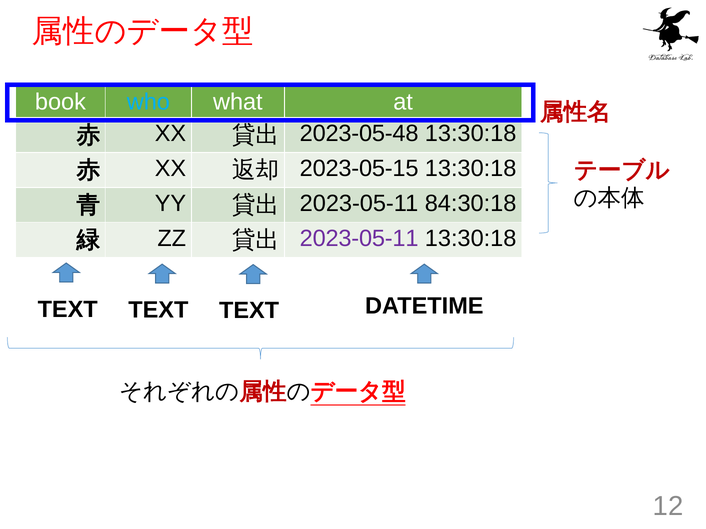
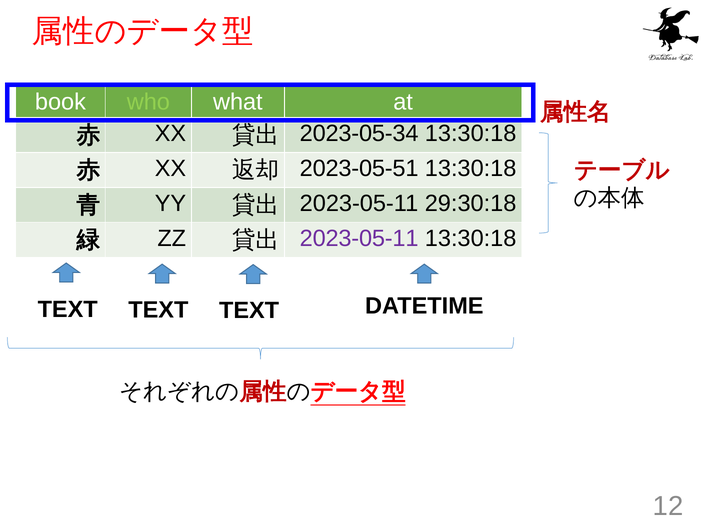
who colour: light blue -> light green (148, 102)
2023-05-48: 2023-05-48 -> 2023-05-34 (359, 134)
2023-05-15: 2023-05-15 -> 2023-05-51 (359, 169)
84:30:18: 84:30:18 -> 29:30:18 (471, 204)
